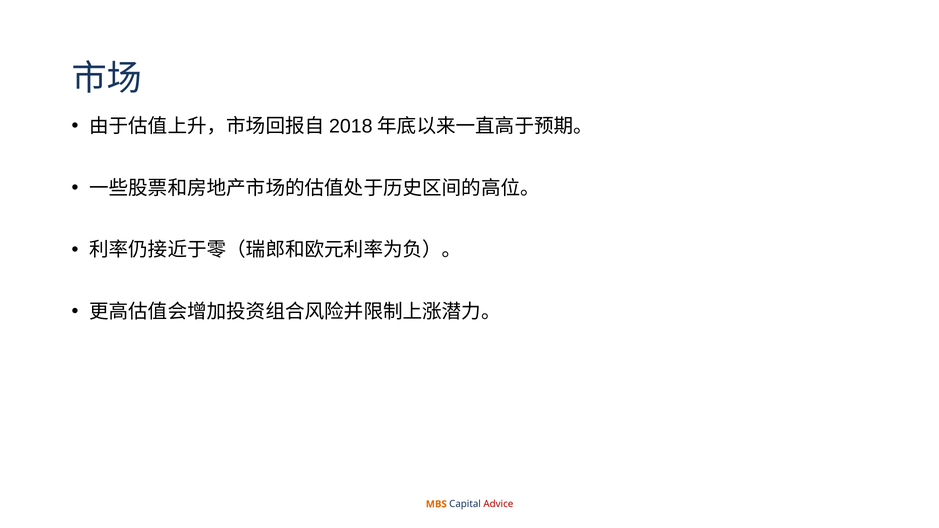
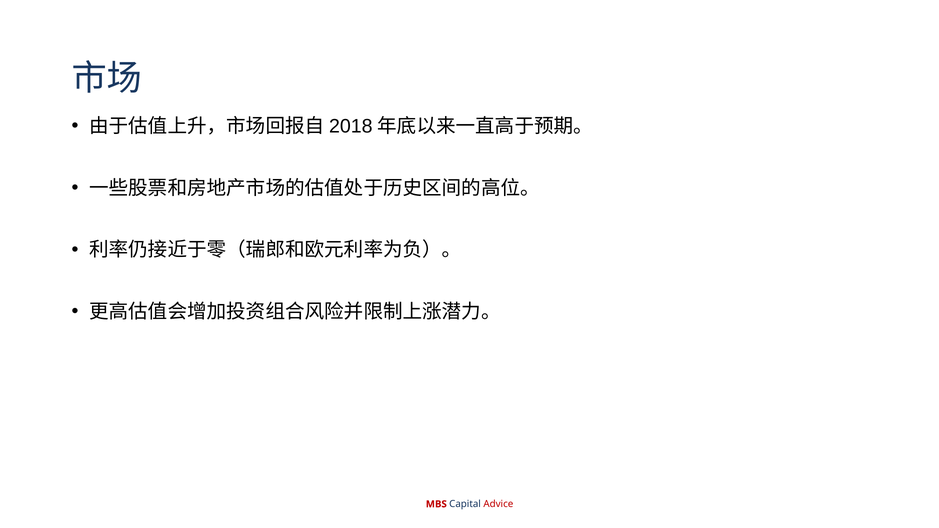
MBS colour: orange -> red (436, 504)
